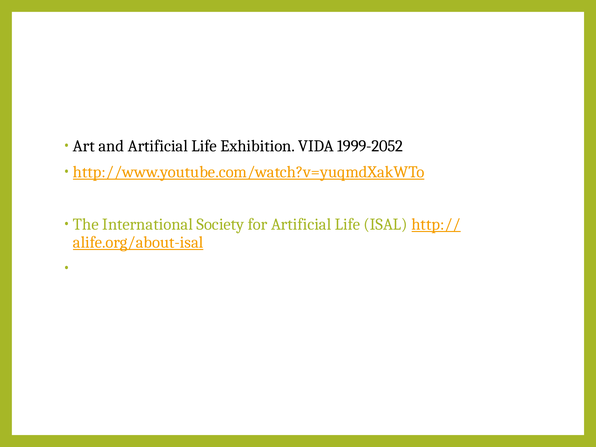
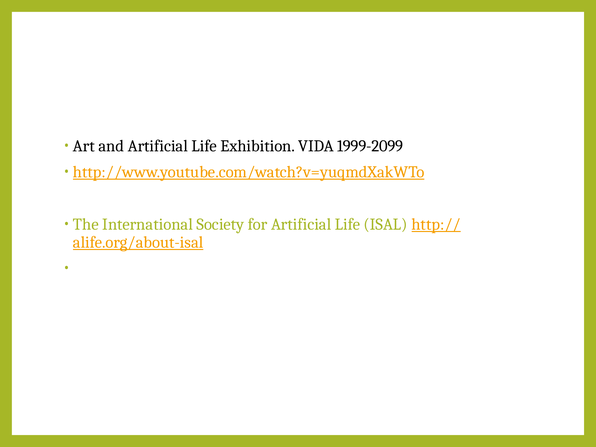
1999-2052: 1999-2052 -> 1999-2099 (370, 146)
